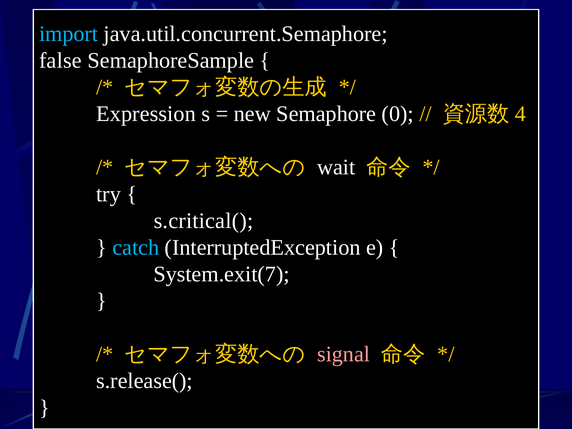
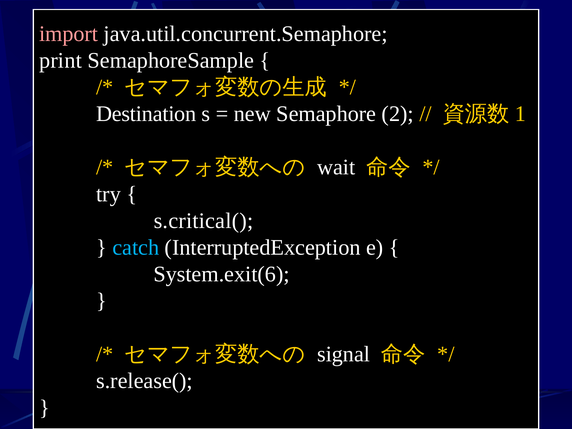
import colour: light blue -> pink (69, 34)
false: false -> print (60, 60)
Expression: Expression -> Destination (146, 114)
0: 0 -> 2 (398, 114)
4: 4 -> 1 (520, 114)
System.exit(7: System.exit(7 -> System.exit(6 (221, 274)
signal colour: pink -> white (344, 354)
